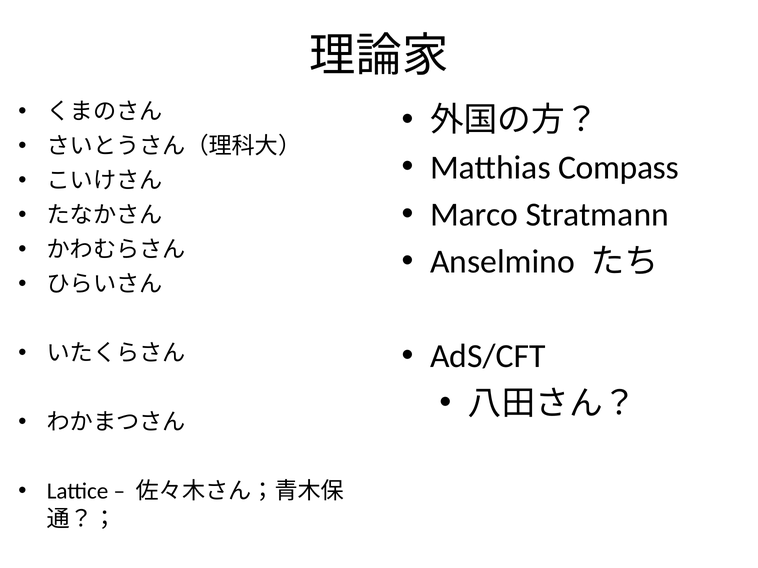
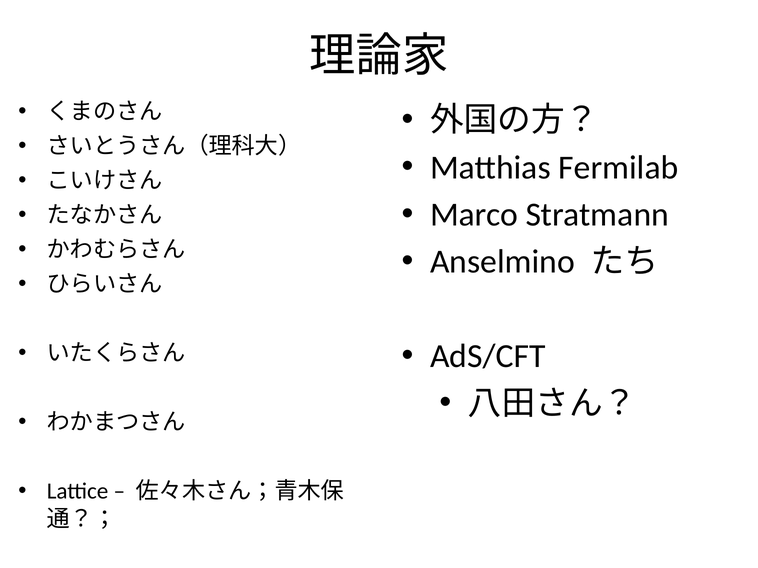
Compass: Compass -> Fermilab (618, 168)
